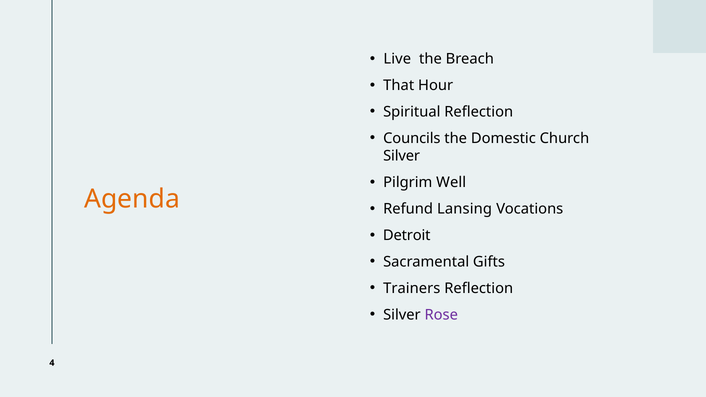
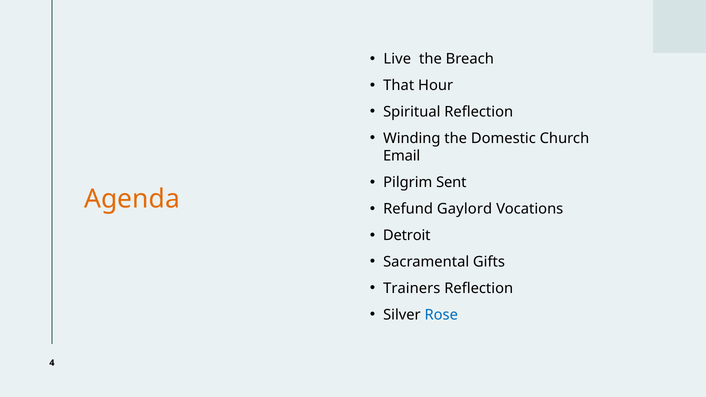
Councils: Councils -> Winding (412, 138)
Silver: Silver -> Email (402, 156)
Well: Well -> Sent (451, 183)
Lansing: Lansing -> Gaylord (465, 209)
Rose colour: purple -> blue (441, 315)
